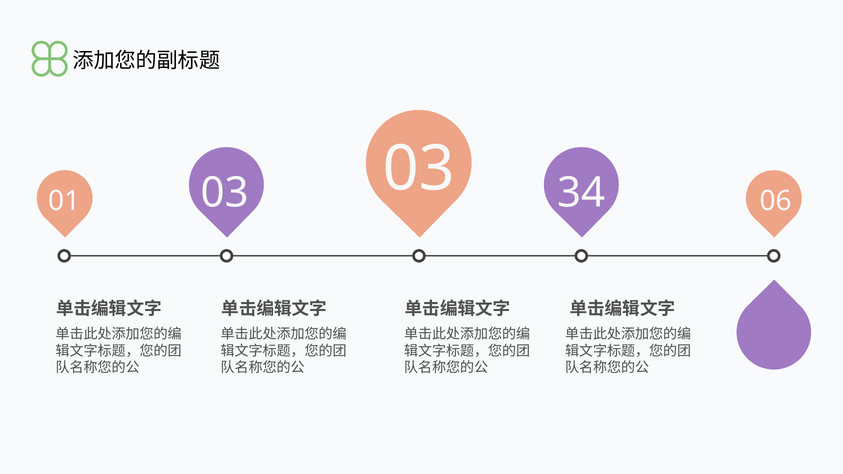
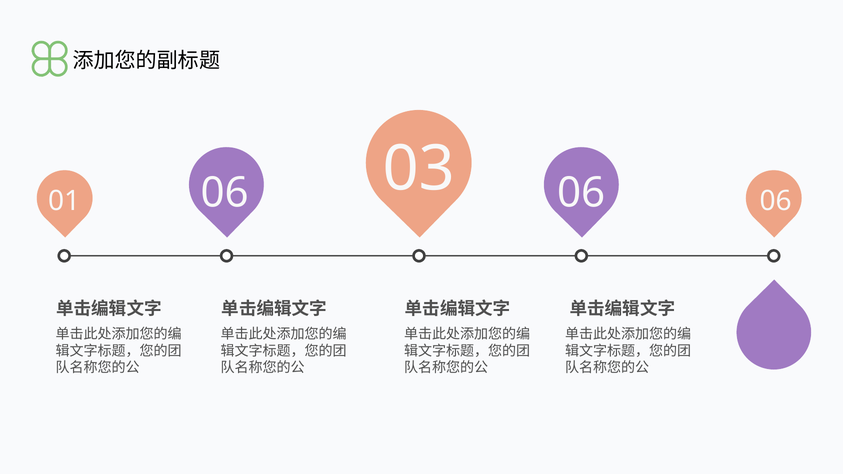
01 03: 03 -> 06 (225, 193)
03 34: 34 -> 06 (581, 193)
